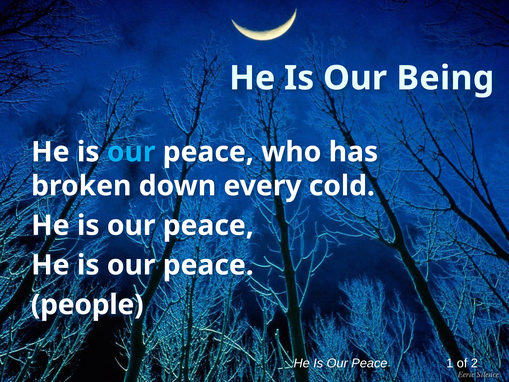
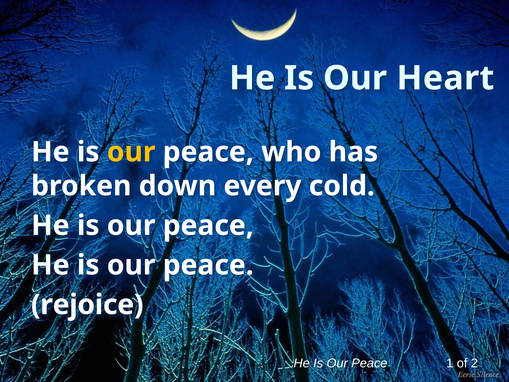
Being: Being -> Heart (445, 78)
our colour: light blue -> yellow (131, 152)
people: people -> rejoice (87, 305)
